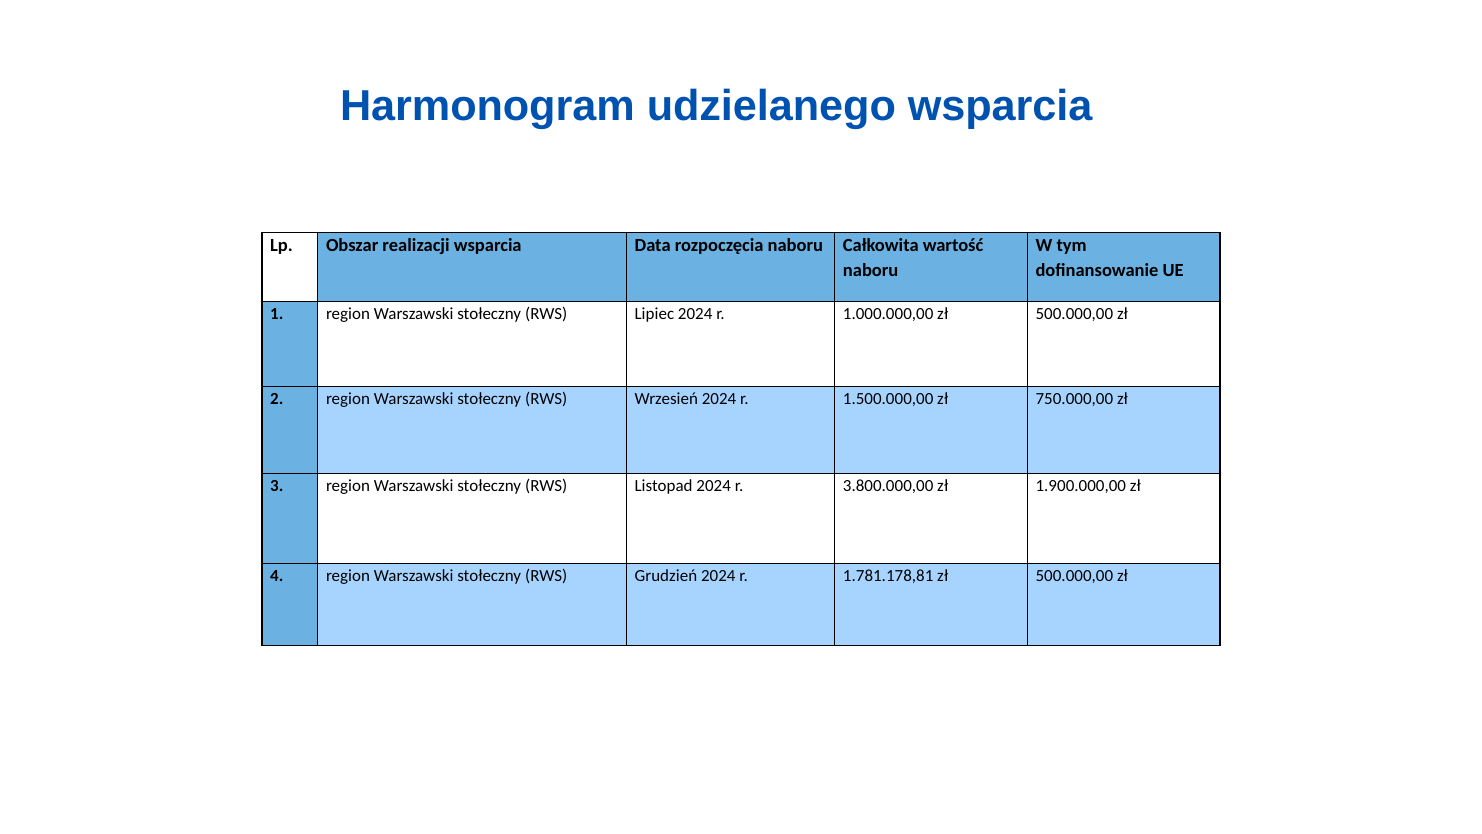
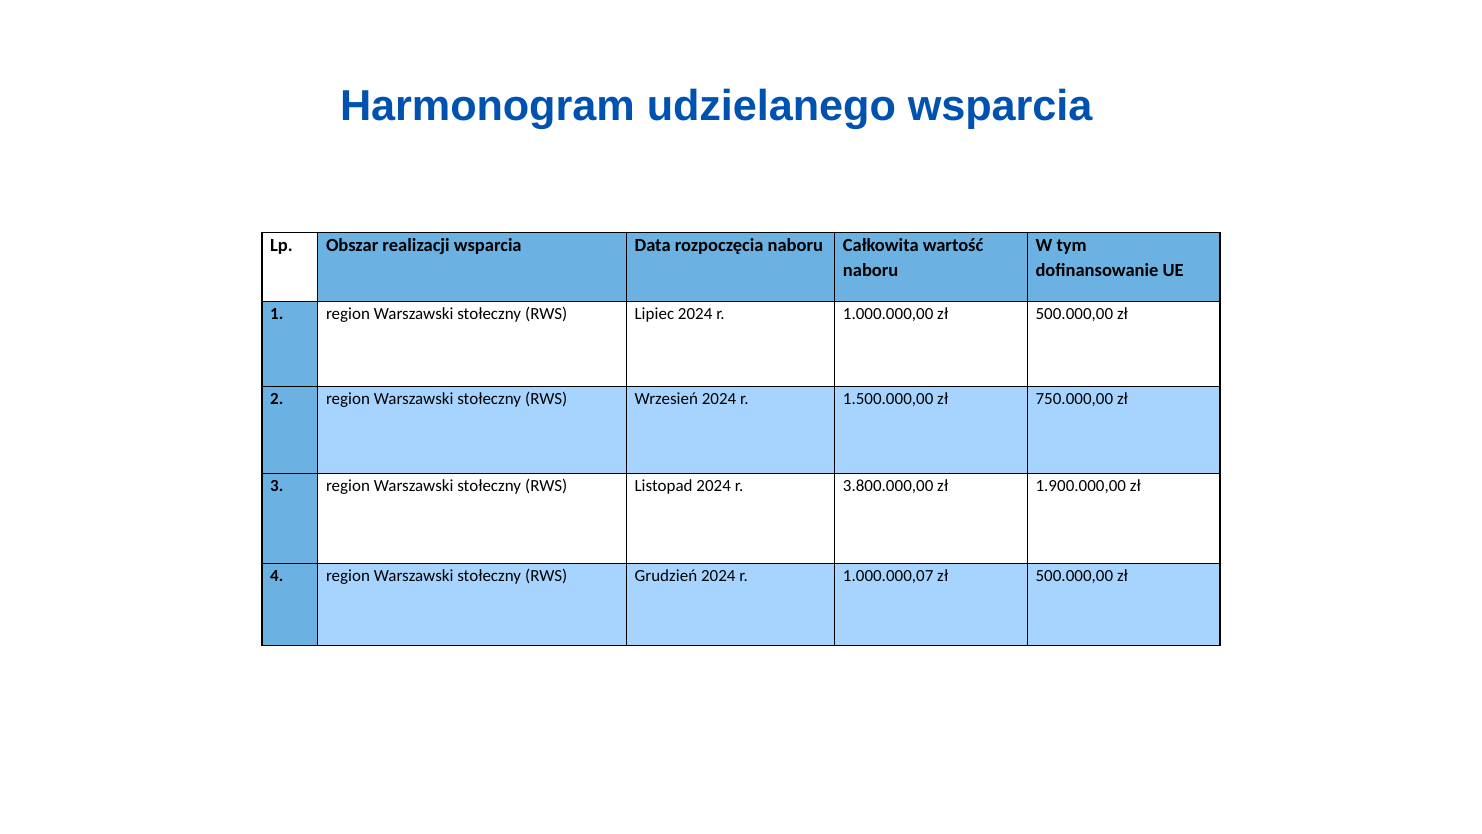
1.781.178,81: 1.781.178,81 -> 1.000.000,07 (888, 575)
